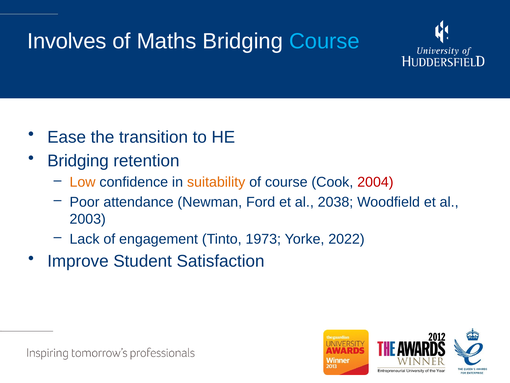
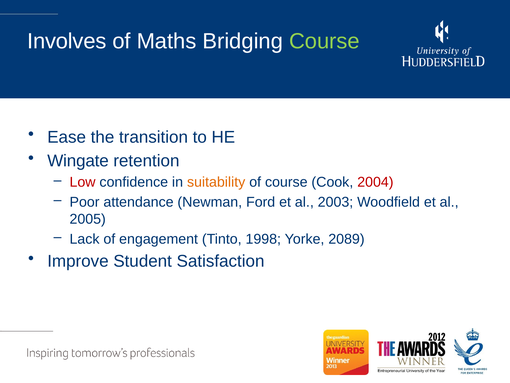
Course colour: light blue -> light green (324, 41)
Bridging: Bridging -> Wingate (78, 161)
Low colour: orange -> red (83, 182)
2038: 2038 -> 2003 (335, 202)
2003: 2003 -> 2005 (88, 219)
1973: 1973 -> 1998 (263, 239)
2022: 2022 -> 2089 (346, 239)
